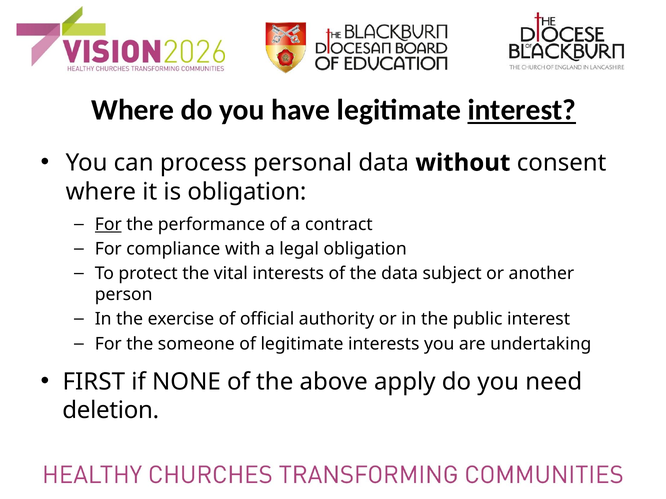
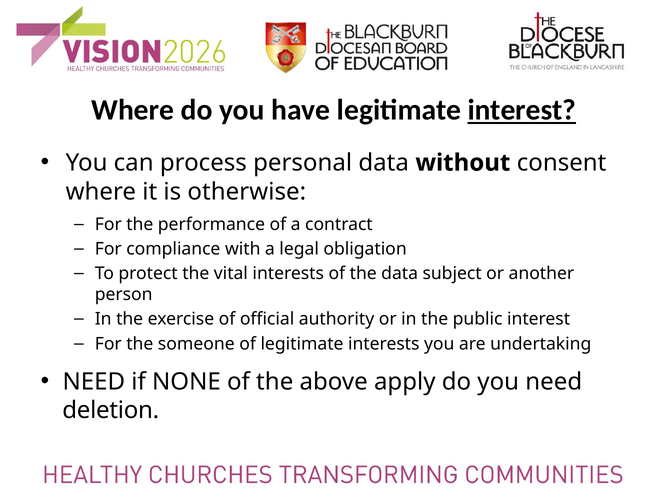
is obligation: obligation -> otherwise (247, 192)
For underline: present -> none (108, 225)
FIRST: FIRST -> NEED (94, 382)
